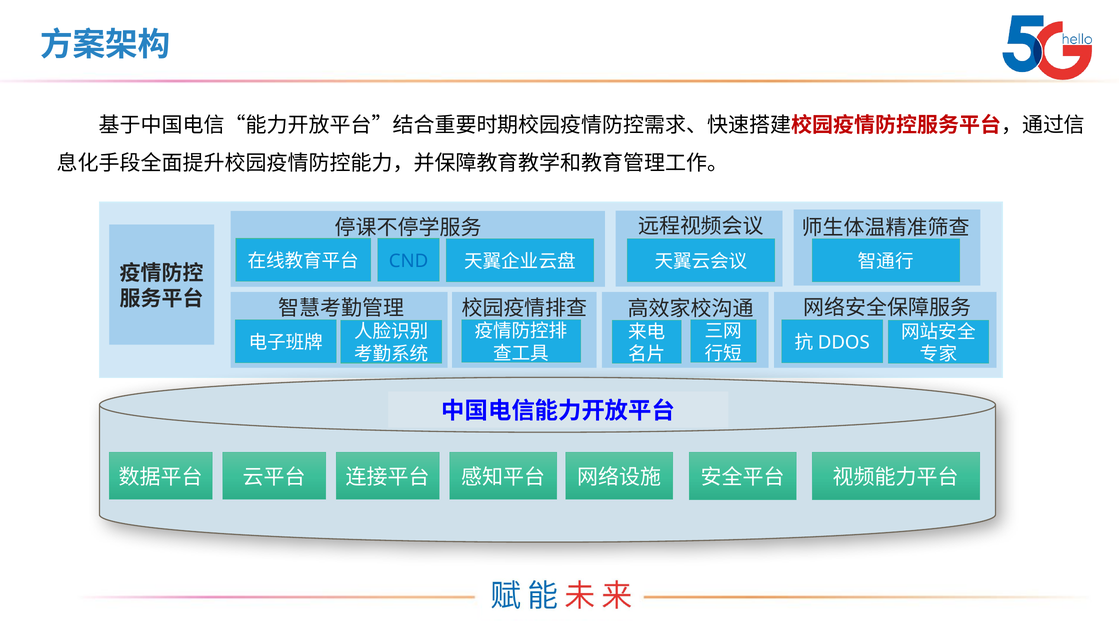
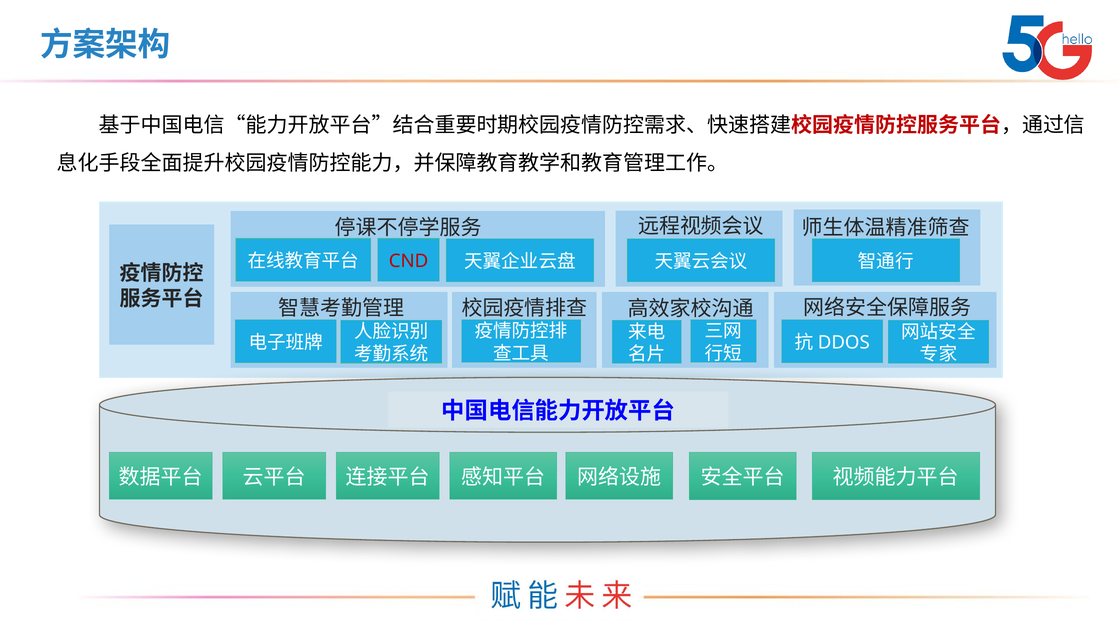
CND colour: blue -> red (409, 261)
